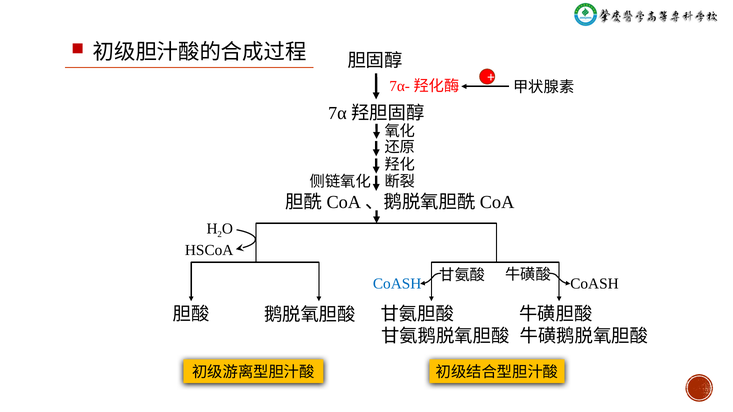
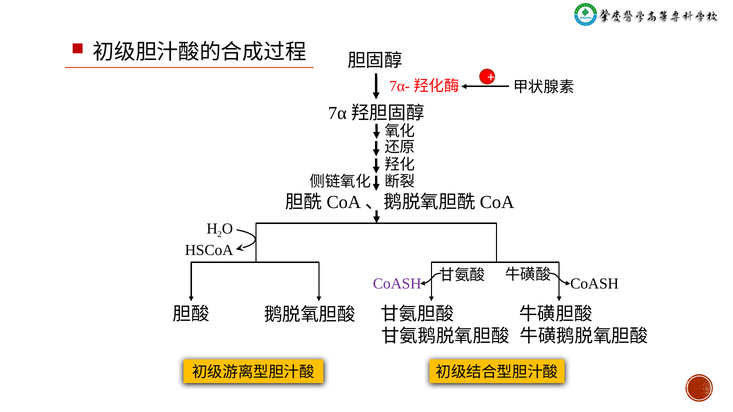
CoASH colour: blue -> purple (397, 284)
